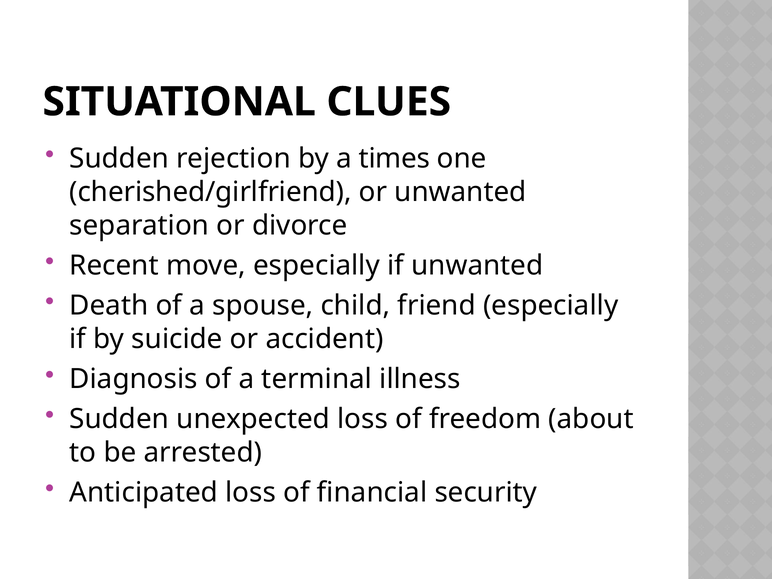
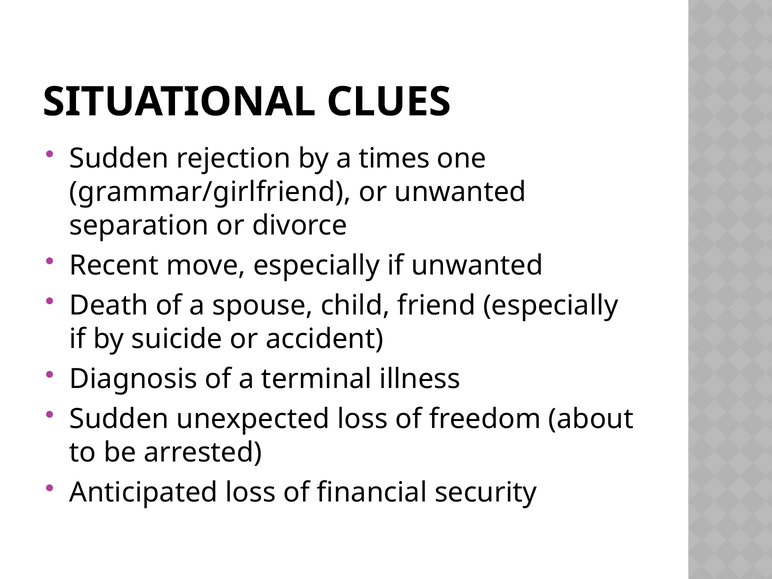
cherished/girlfriend: cherished/girlfriend -> grammar/girlfriend (210, 192)
